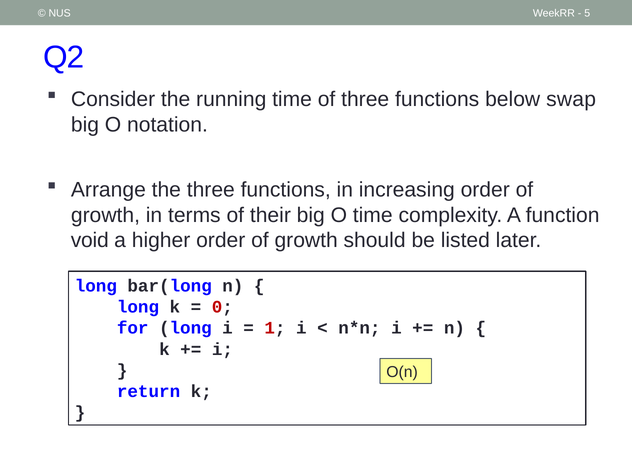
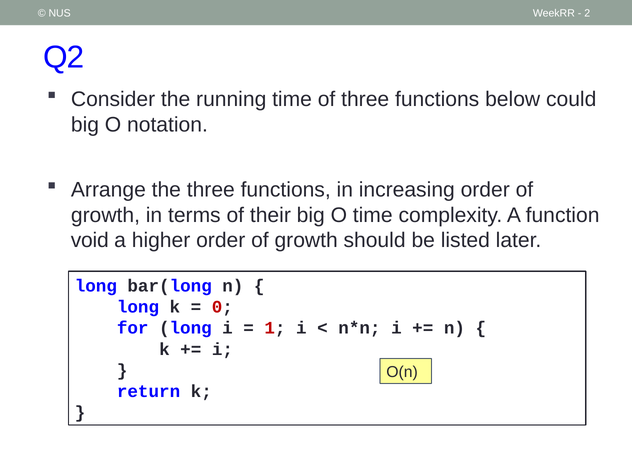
5: 5 -> 2 (587, 13)
swap: swap -> could (571, 99)
